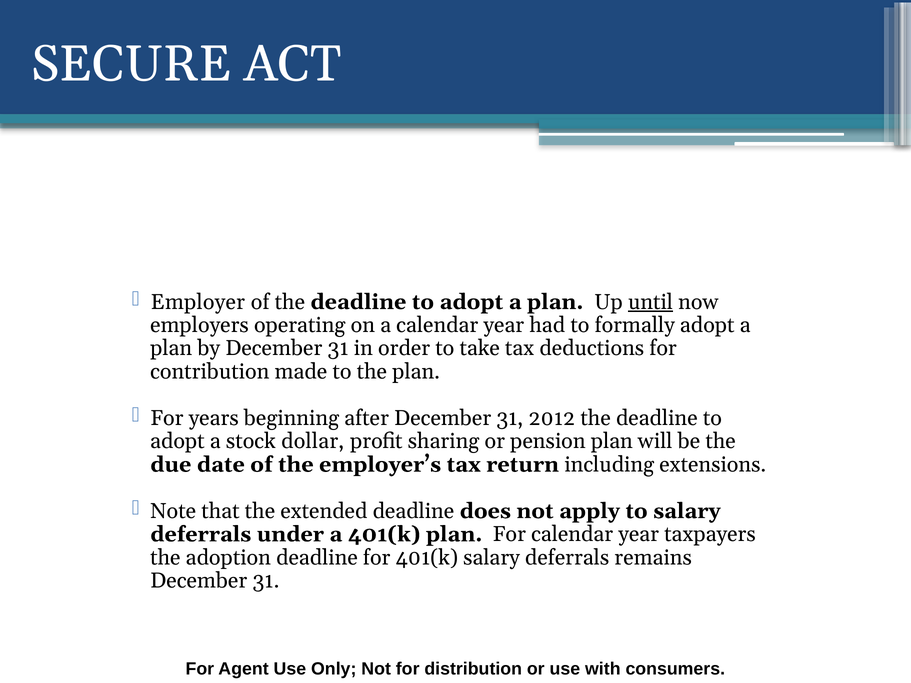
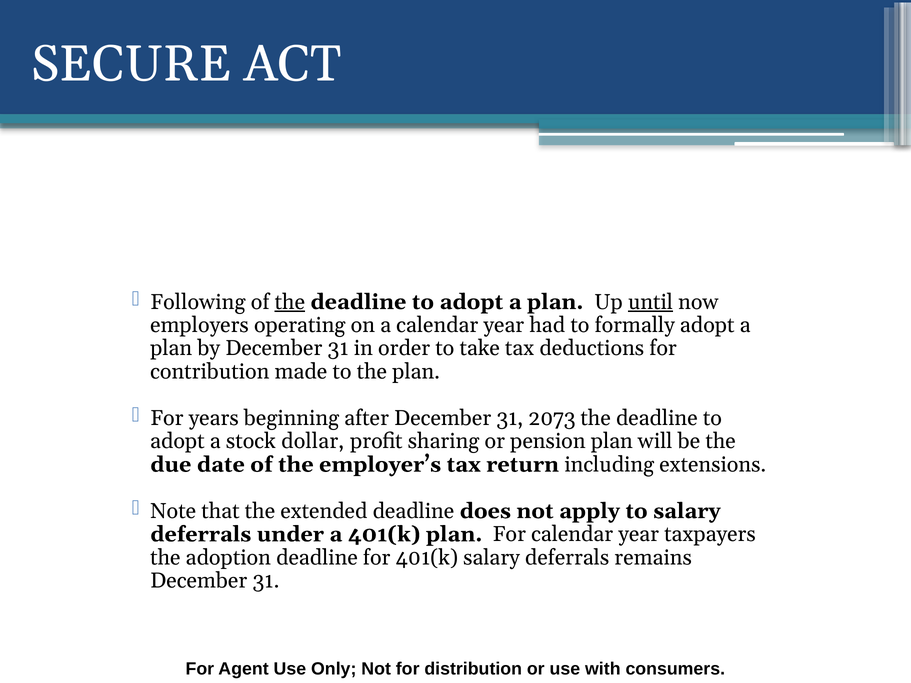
Employer: Employer -> Following (198, 302)
the underline: none -> present (290, 302)
2012: 2012 -> 2073 (552, 418)
